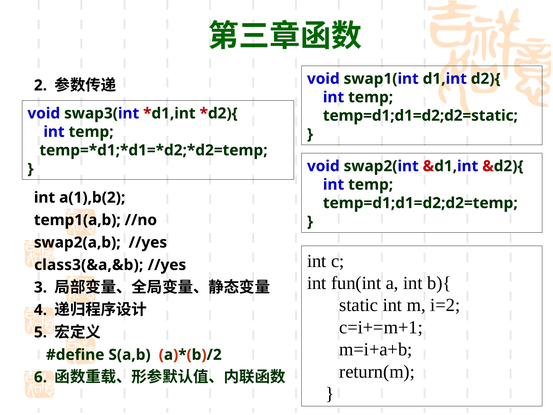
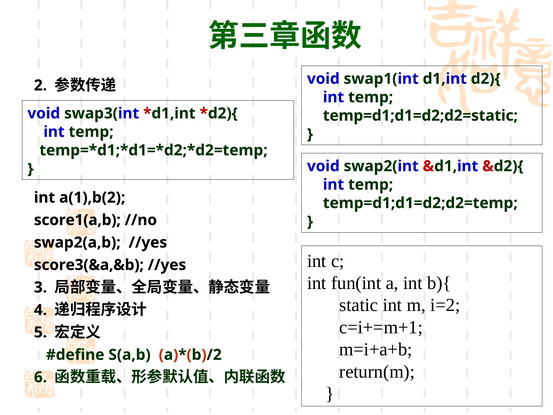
temp1(a,b: temp1(a,b -> score1(a,b (77, 220)
class3(&a,&b: class3(&a,&b -> score3(&a,&b (89, 265)
